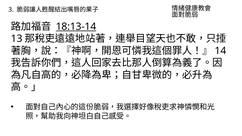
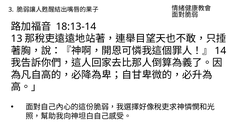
18:13-14 underline: present -> none (76, 27)
